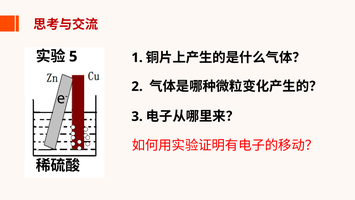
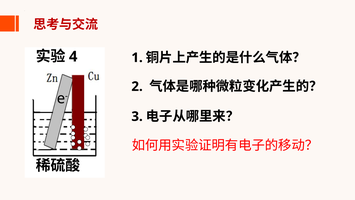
5: 5 -> 4 (73, 56)
